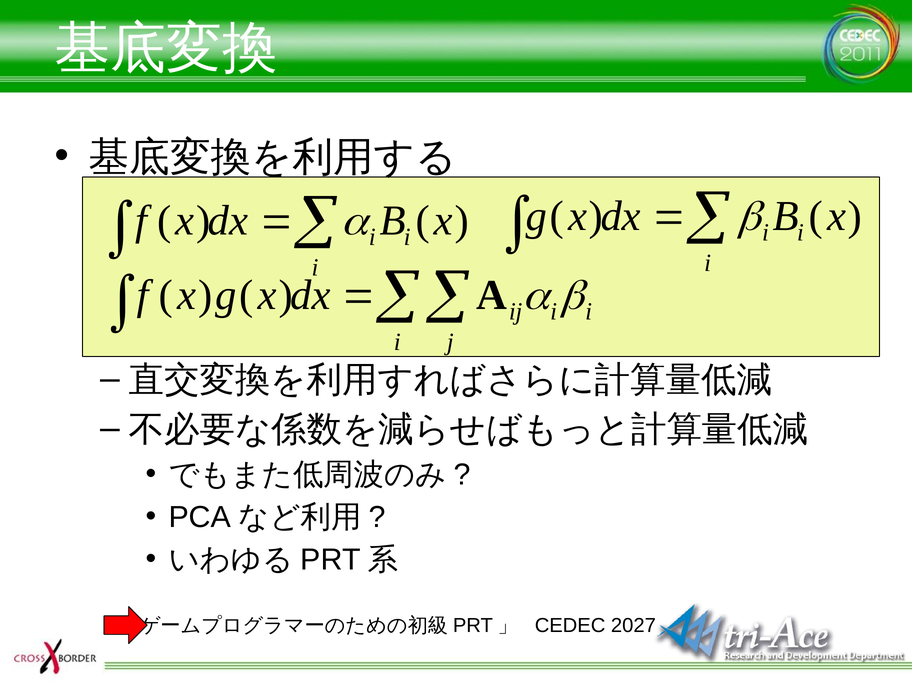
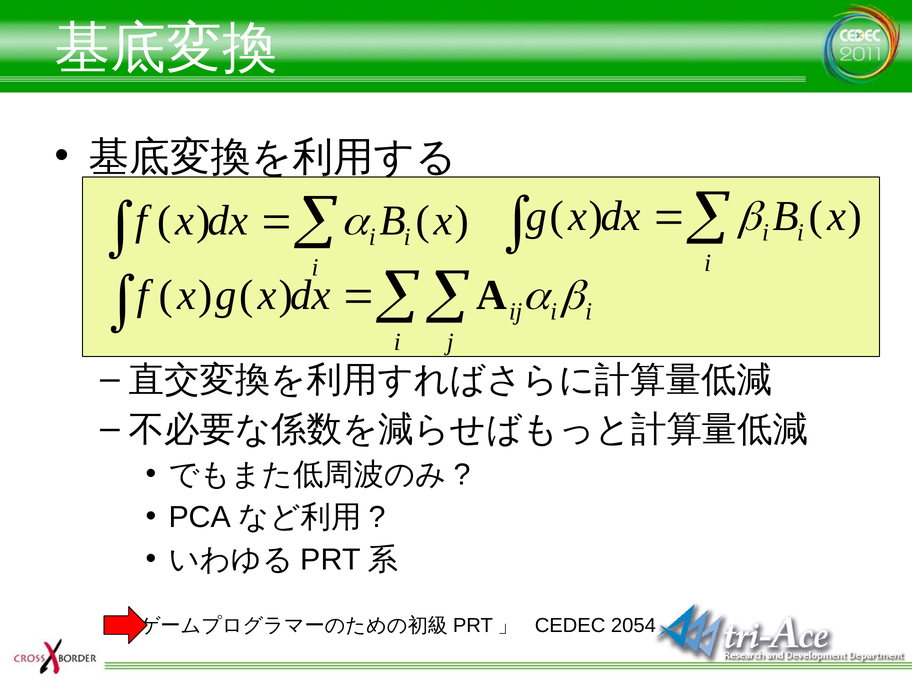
2027: 2027 -> 2054 (633, 626)
